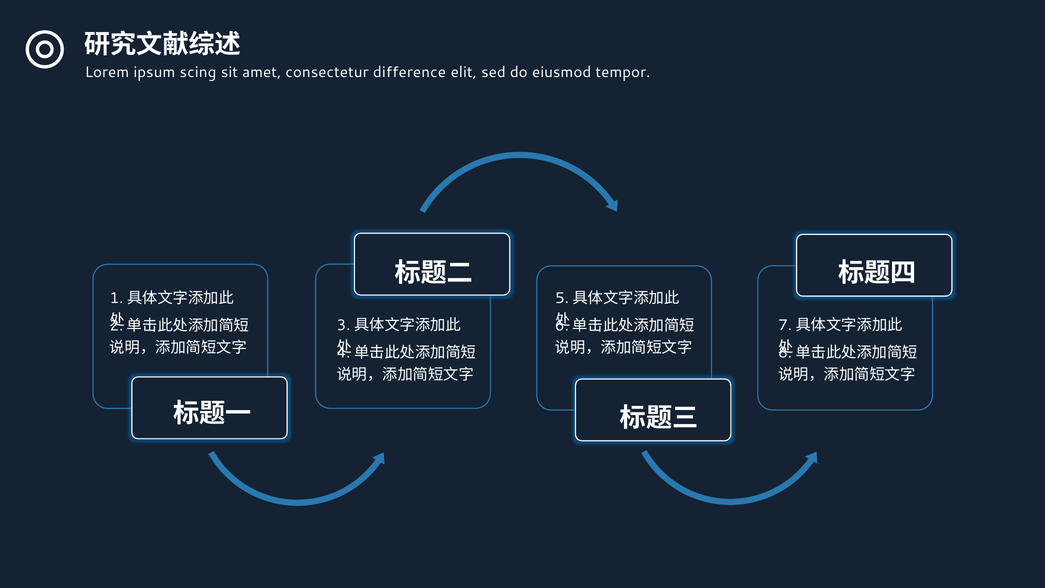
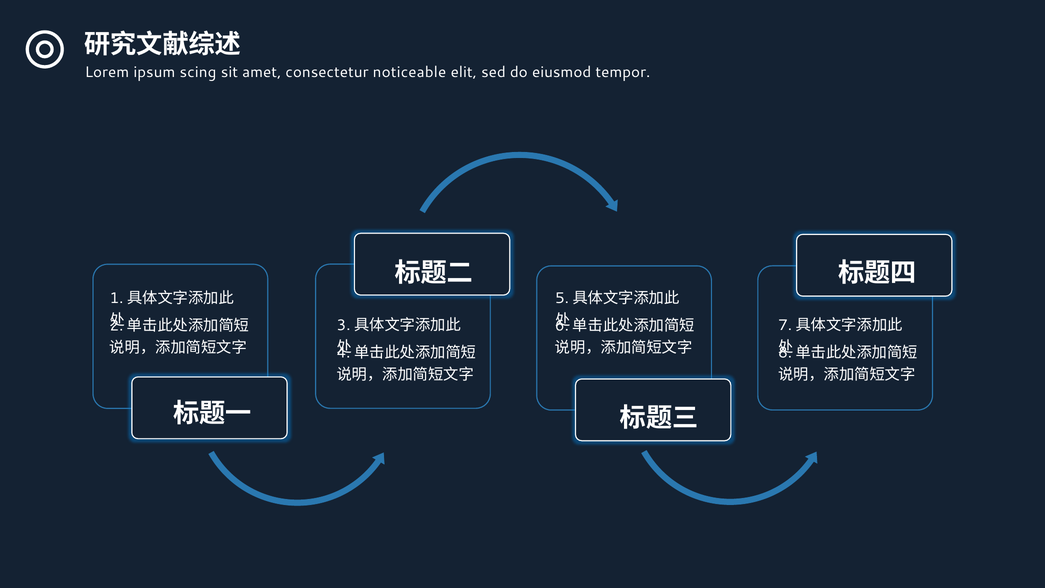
difference: difference -> noticeable (410, 72)
